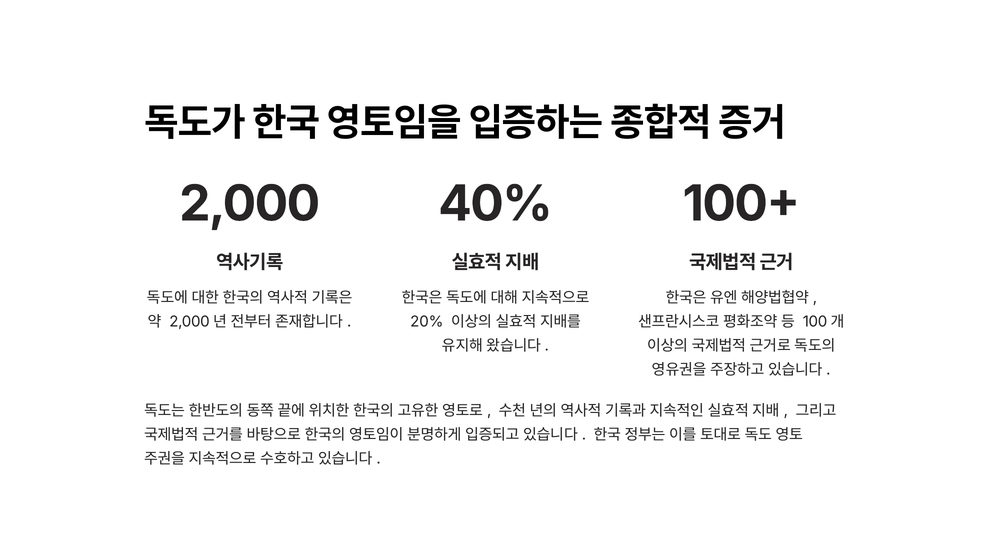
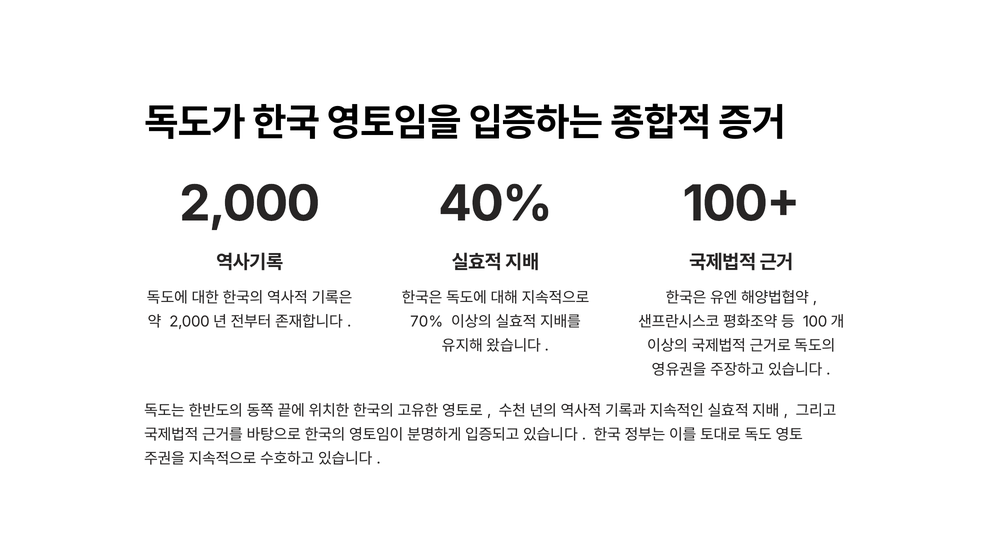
20%: 20% -> 70% (427, 322)
